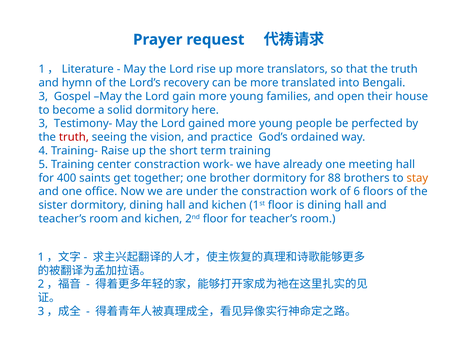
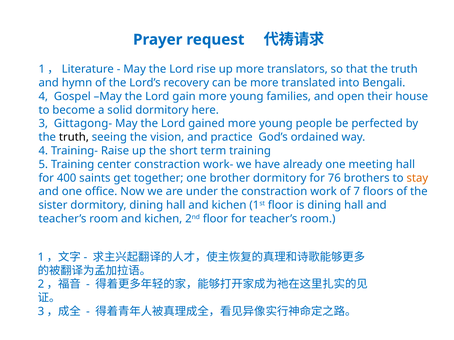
3: 3 -> 4 (43, 97)
Testimony-: Testimony- -> Gittagong- (83, 124)
truth colour: red -> black (74, 137)
88: 88 -> 76 (334, 178)
6: 6 -> 7 (357, 192)
